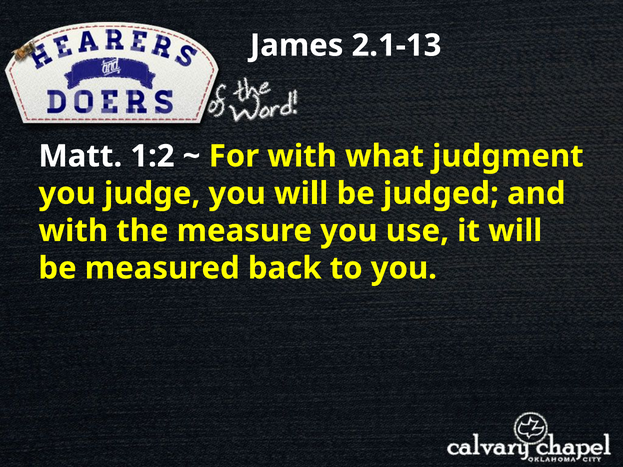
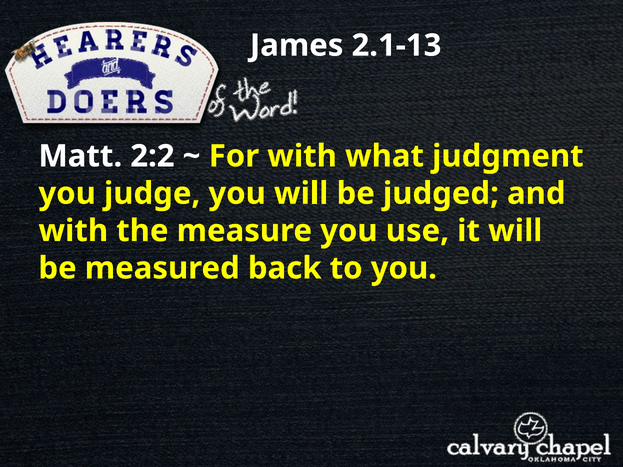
1:2: 1:2 -> 2:2 (152, 156)
